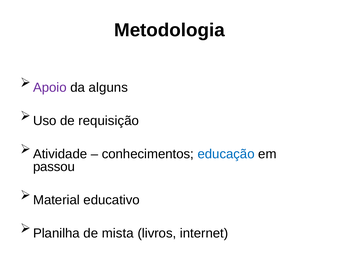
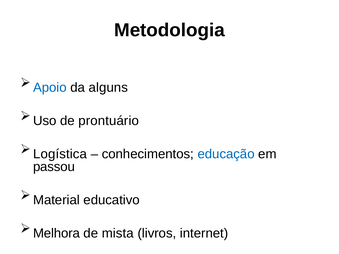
Apoio colour: purple -> blue (50, 88)
requisição: requisição -> prontuário (109, 121)
Atividade: Atividade -> Logística (60, 154)
Planilha: Planilha -> Melhora (56, 233)
